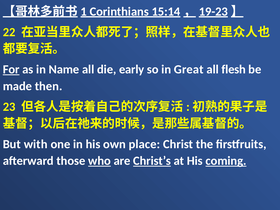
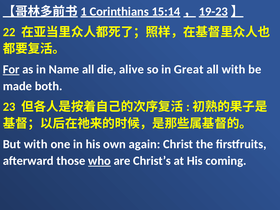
early: early -> alive (132, 69)
all flesh: flesh -> with (234, 69)
then: then -> both (49, 86)
place: place -> again (144, 144)
Christ’s underline: present -> none (152, 161)
coming underline: present -> none (226, 161)
